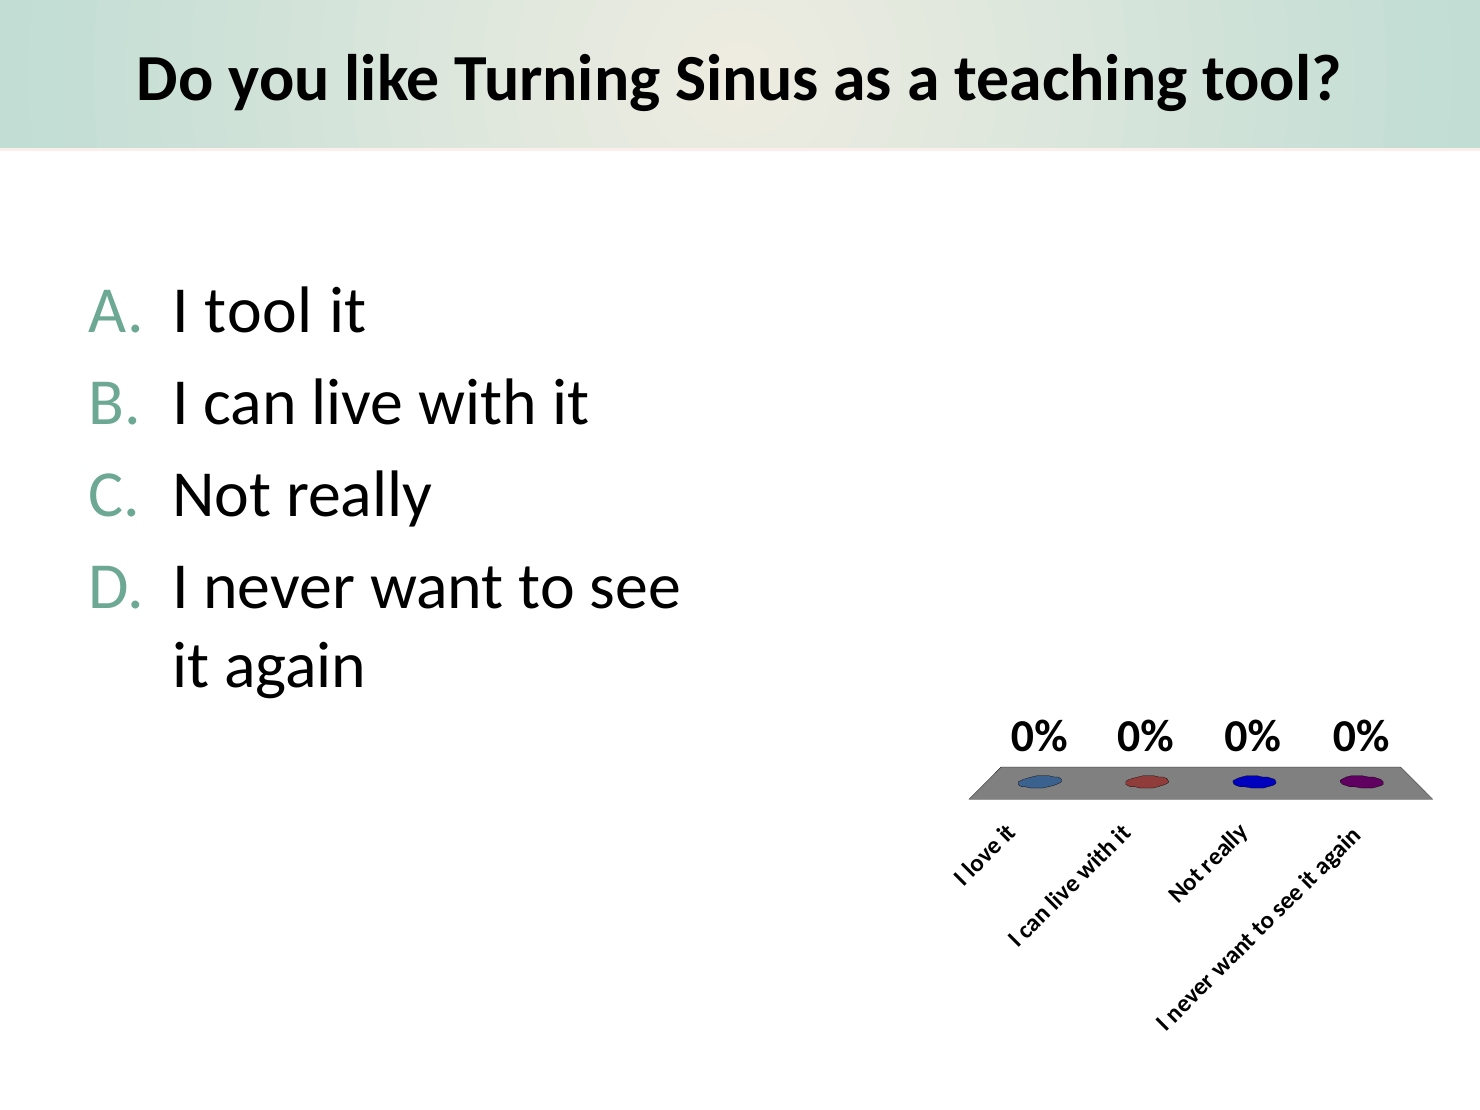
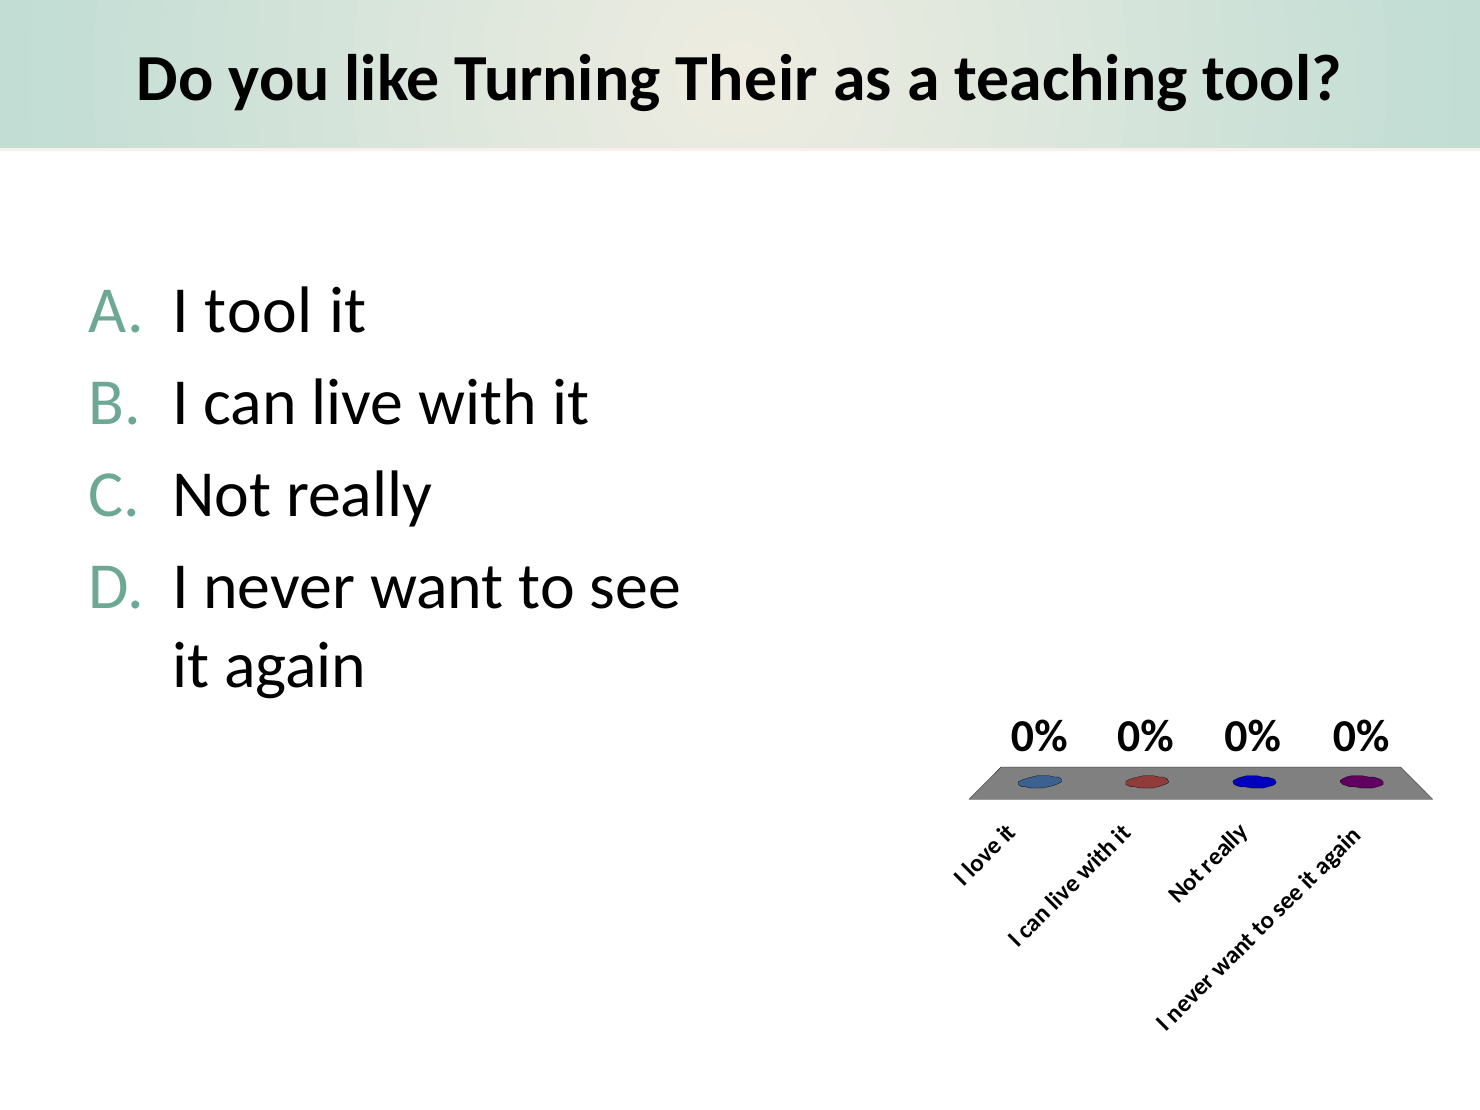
Sinus: Sinus -> Their (747, 79)
